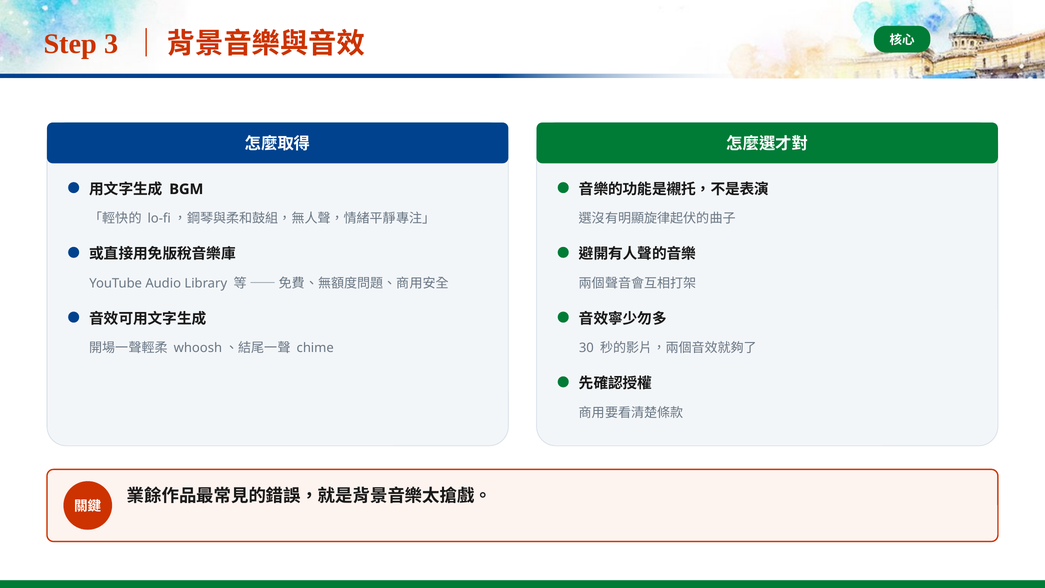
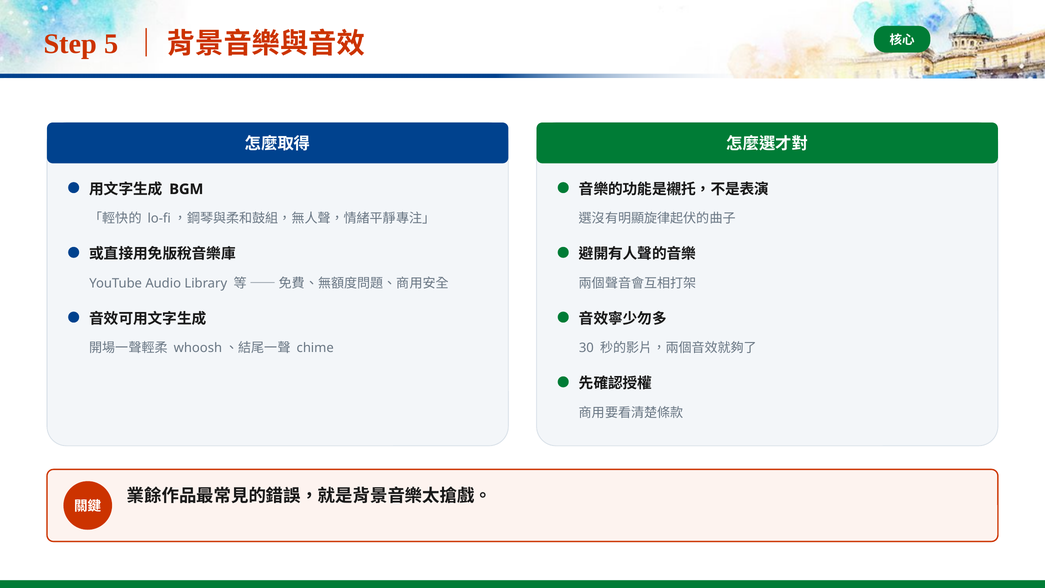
3: 3 -> 5 (111, 44)
